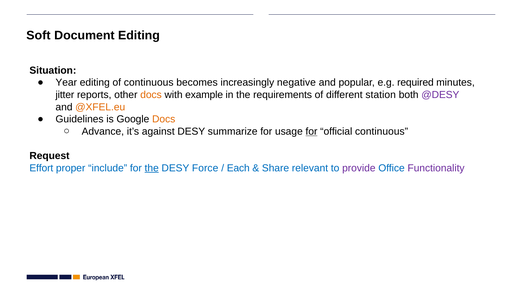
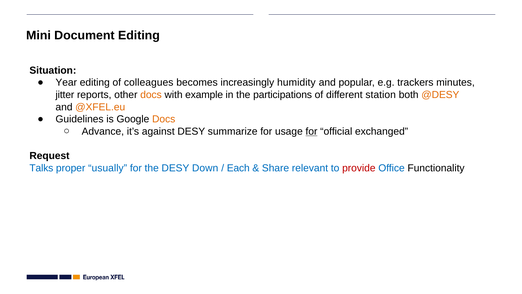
Soft: Soft -> Mini (38, 35)
of continuous: continuous -> colleagues (149, 83)
negative: negative -> humidity (296, 83)
required: required -> trackers (415, 83)
requirements: requirements -> participations (283, 95)
@DESY colour: purple -> orange (440, 95)
official continuous: continuous -> exchanged (382, 131)
Effort: Effort -> Talks (41, 168)
include: include -> usually (108, 168)
the underline: present -> none (152, 168)
Force: Force -> Down (205, 168)
provide colour: purple -> red (359, 168)
Functionality colour: purple -> black (436, 168)
